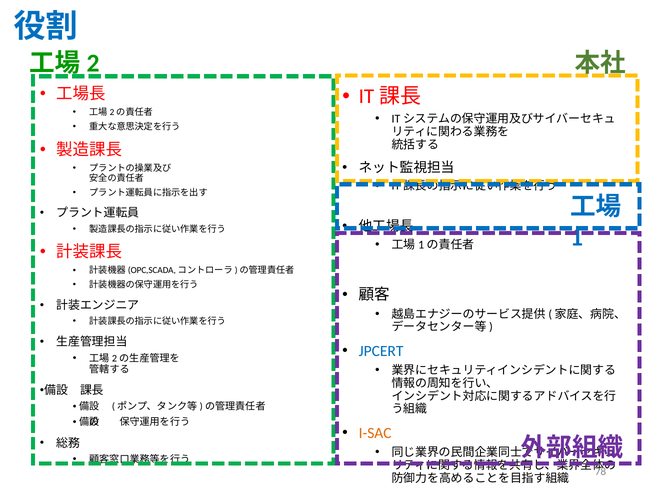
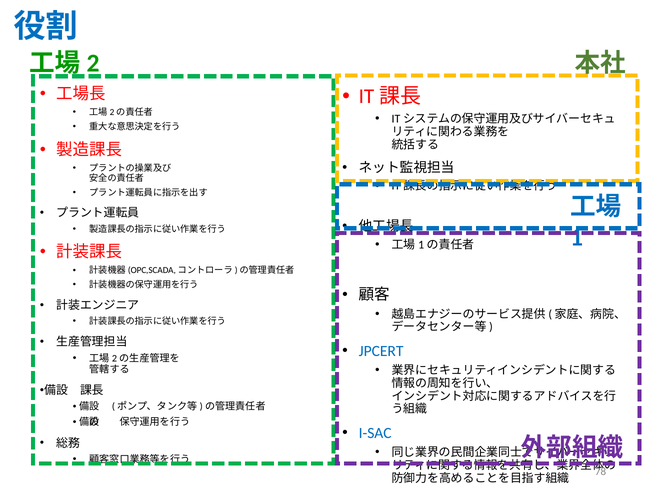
I-SAC colour: orange -> blue (375, 432)
